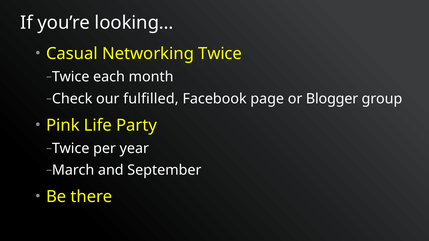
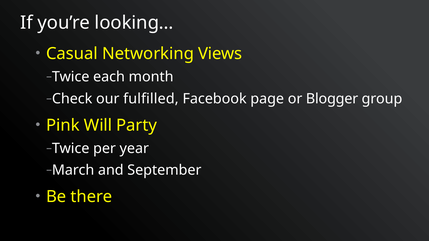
Networking Twice: Twice -> Views (220, 54)
Life: Life -> Will (98, 125)
